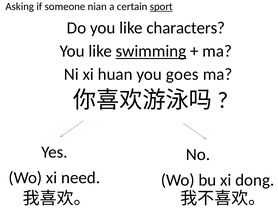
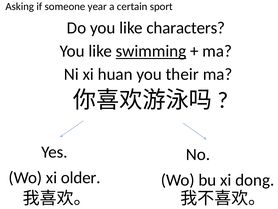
nian: nian -> year (97, 7)
sport underline: present -> none (161, 7)
goes: goes -> their (182, 74)
need: need -> older (81, 177)
